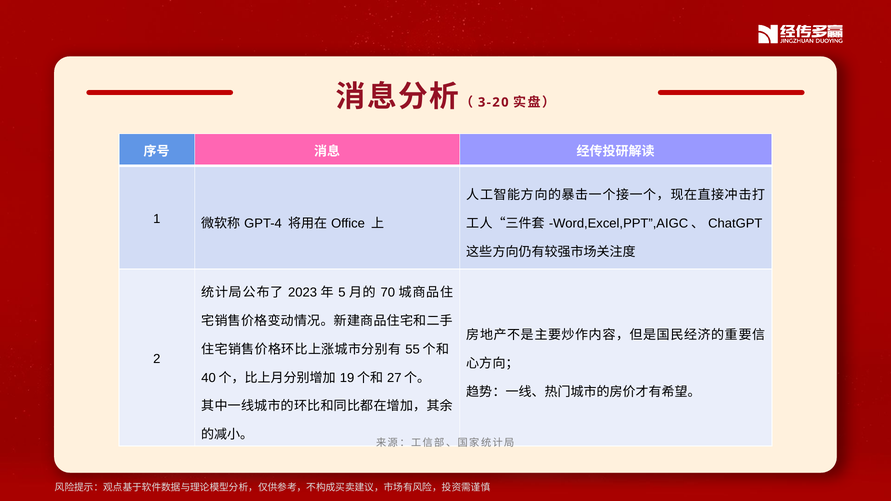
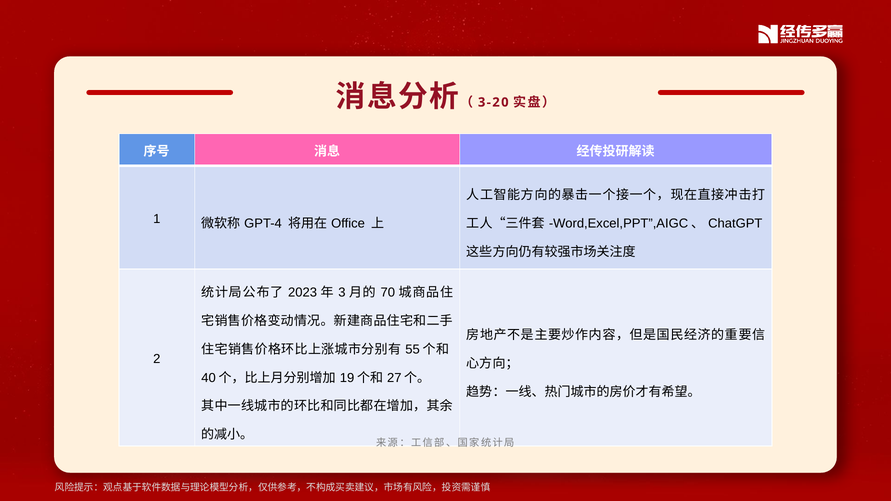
5: 5 -> 3 (342, 293)
